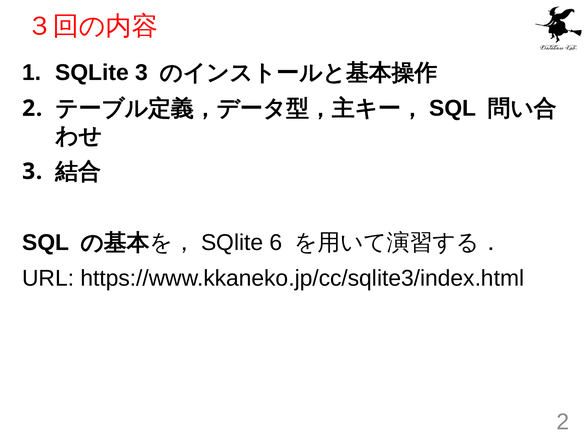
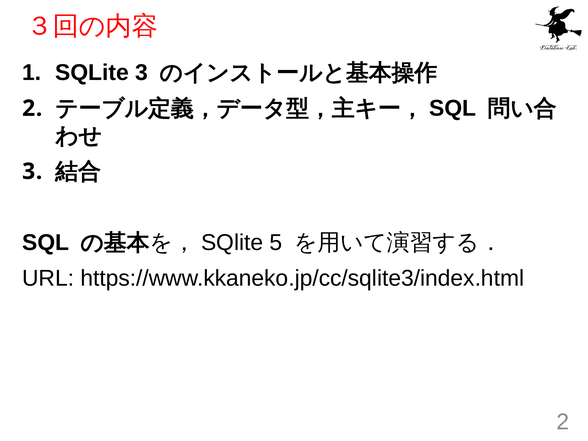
6: 6 -> 5 (276, 243)
